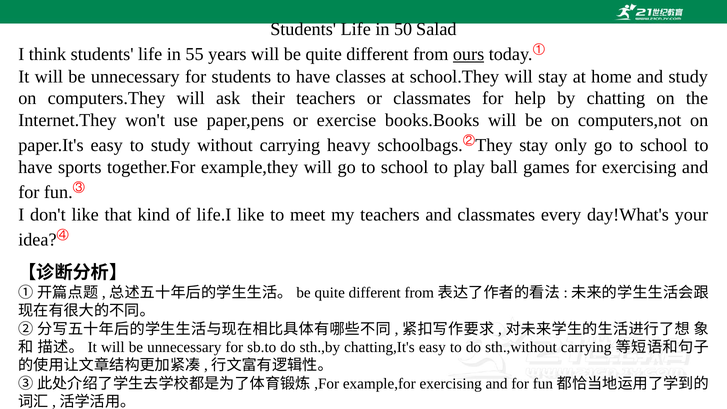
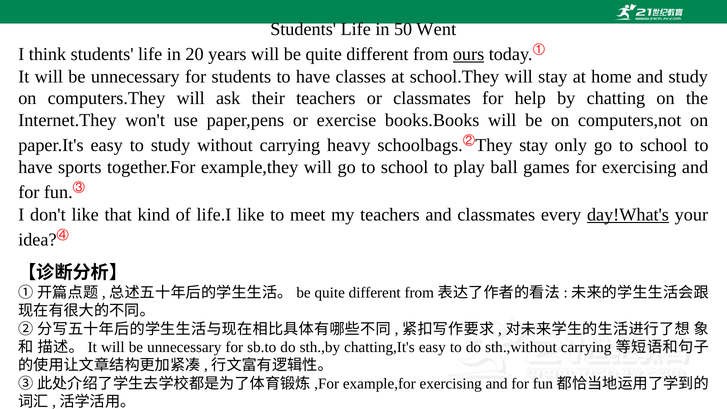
Salad: Salad -> Went (436, 29)
55: 55 -> 20 (195, 54)
day!What's underline: none -> present (628, 215)
